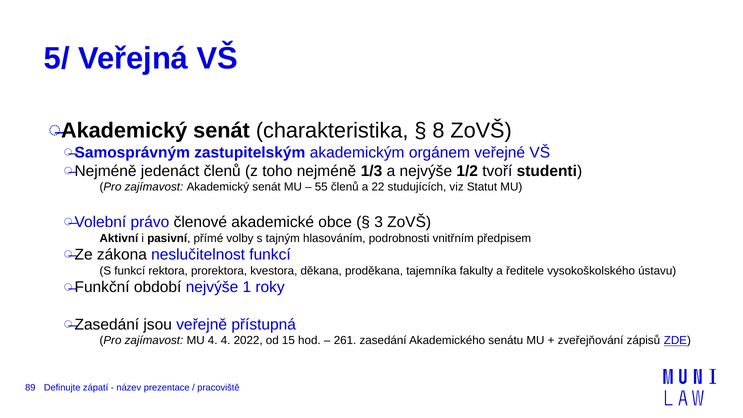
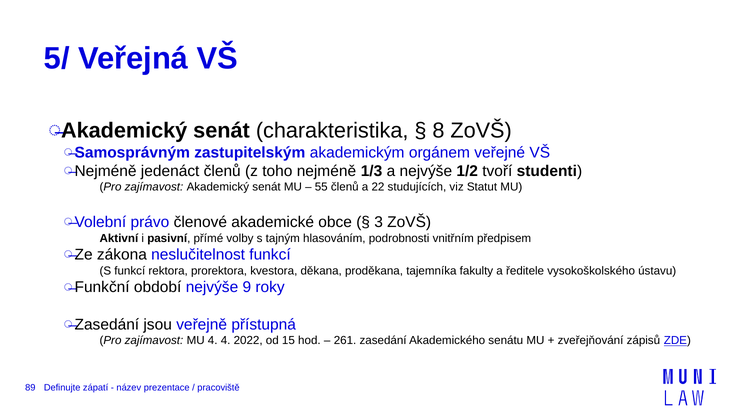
1: 1 -> 9 (247, 287)
